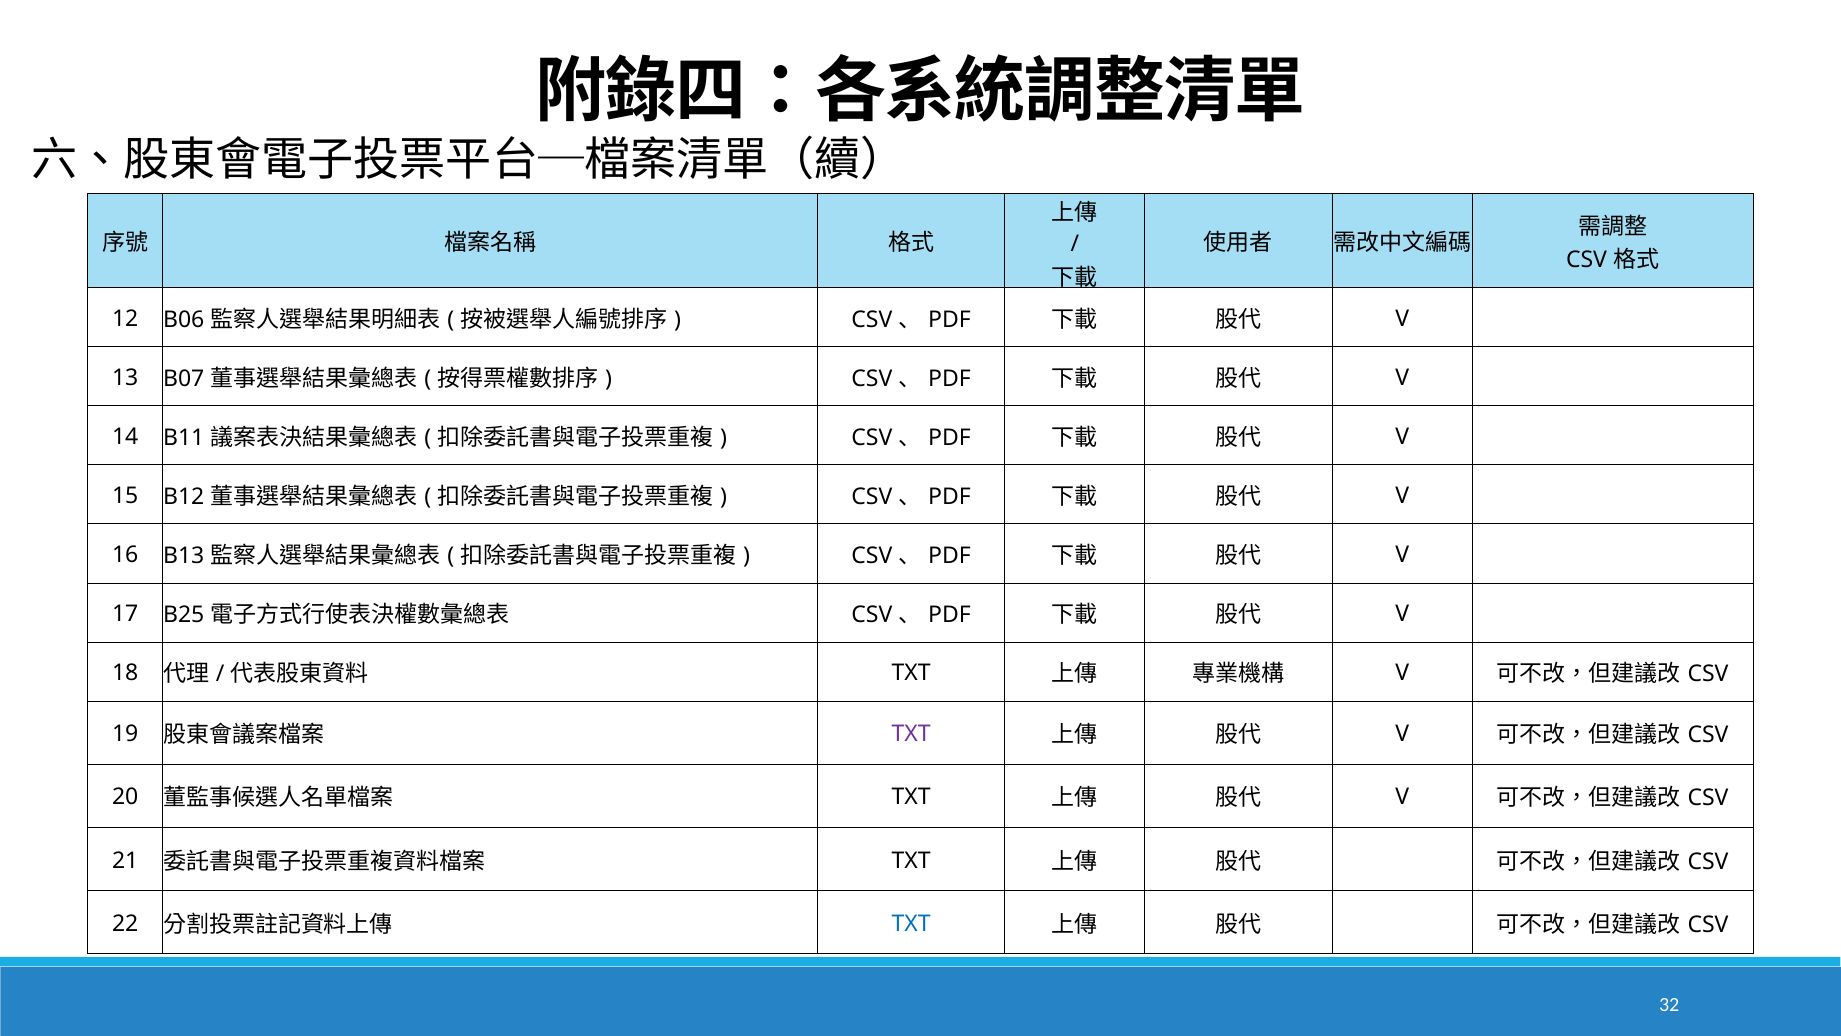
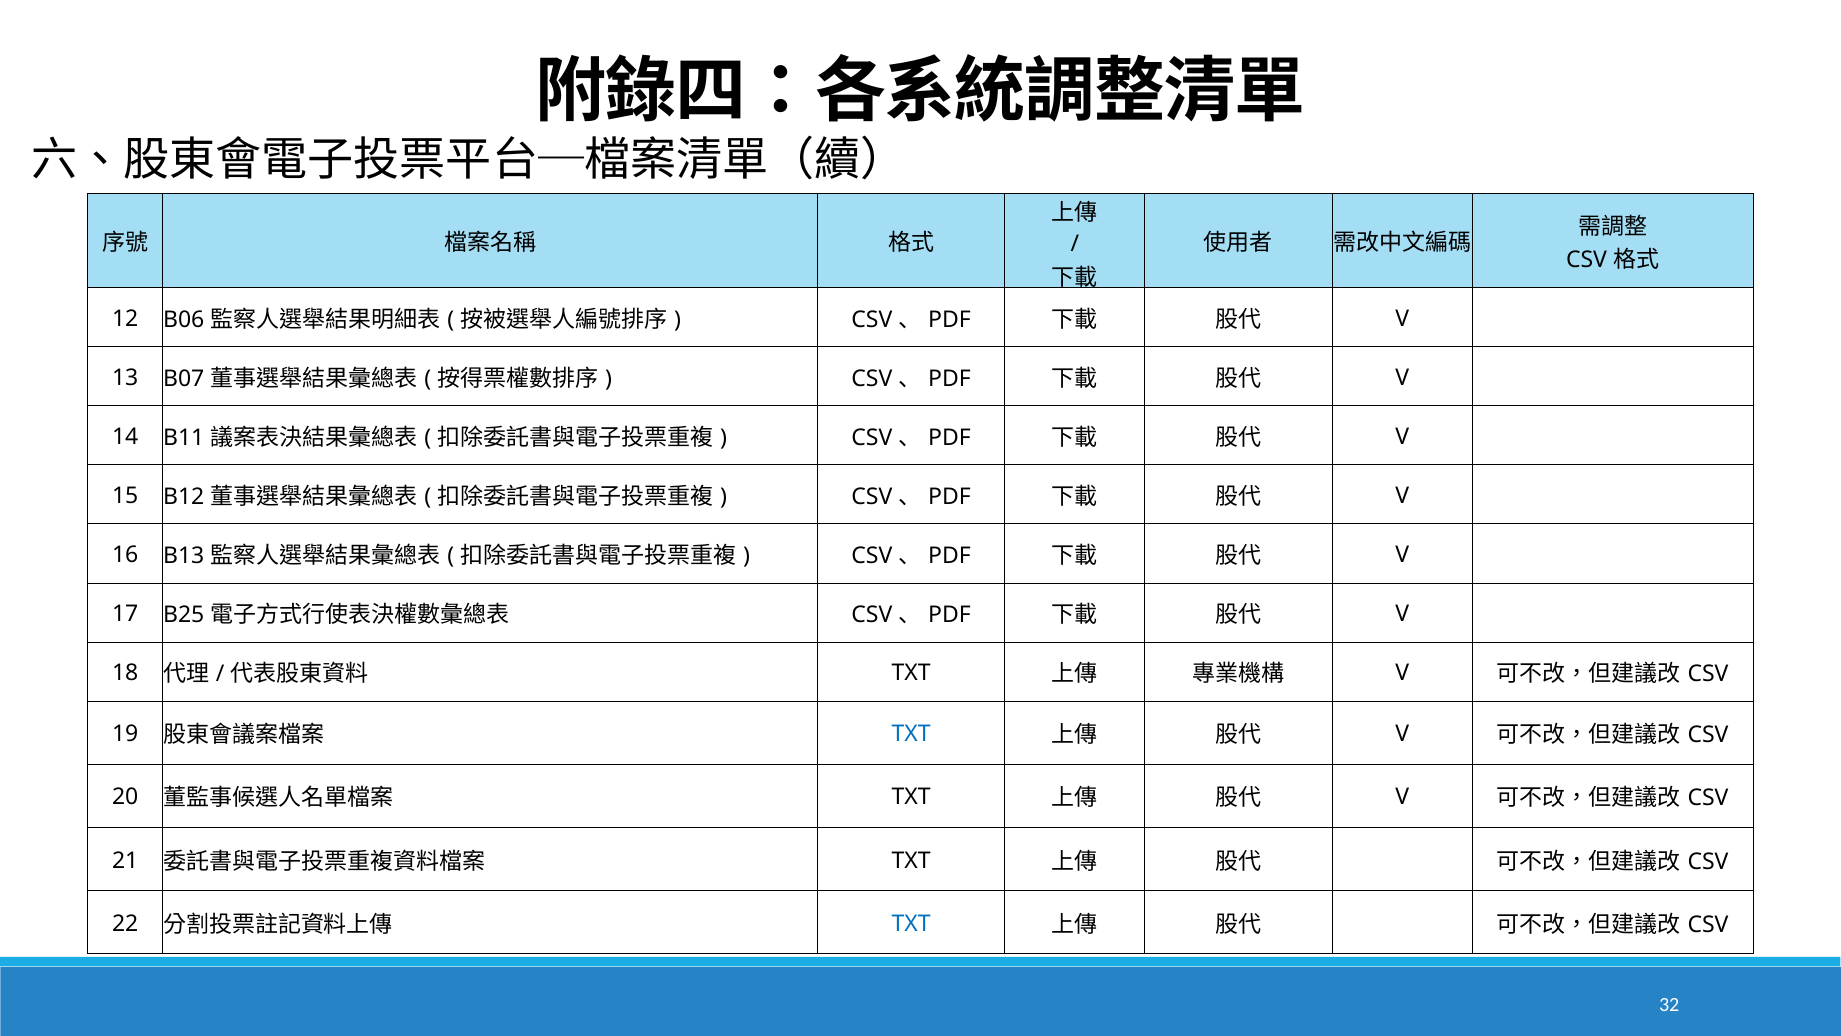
TXT colour: purple -> blue (911, 734)
